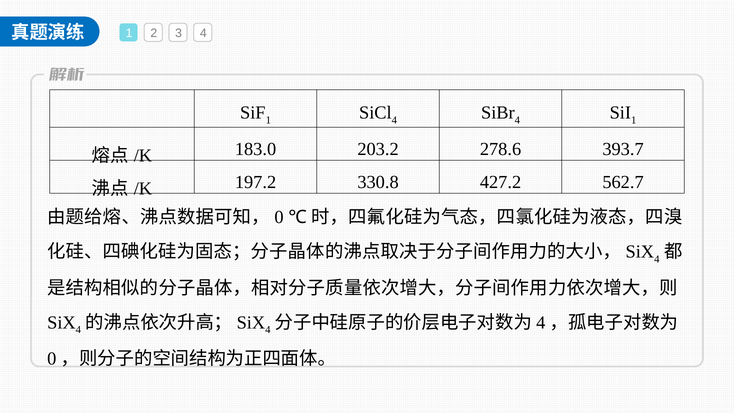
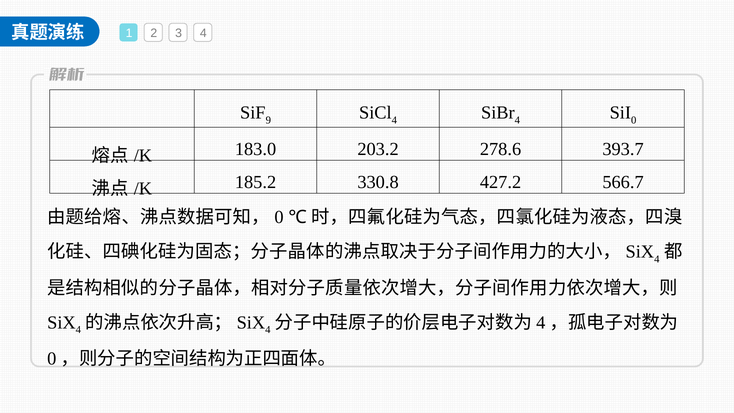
1: 1 -> 9 (268, 120)
1: 1 -> 0 (634, 120)
197.2: 197.2 -> 185.2 (256, 182)
562.7: 562.7 -> 566.7 (623, 182)
